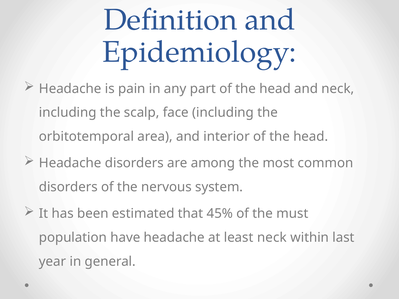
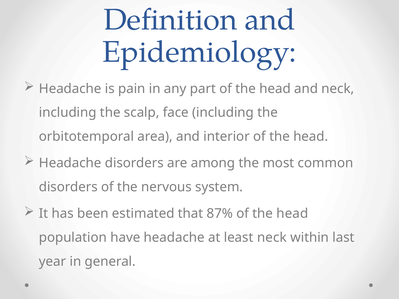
45%: 45% -> 87% (220, 214)
must: must -> head (292, 214)
